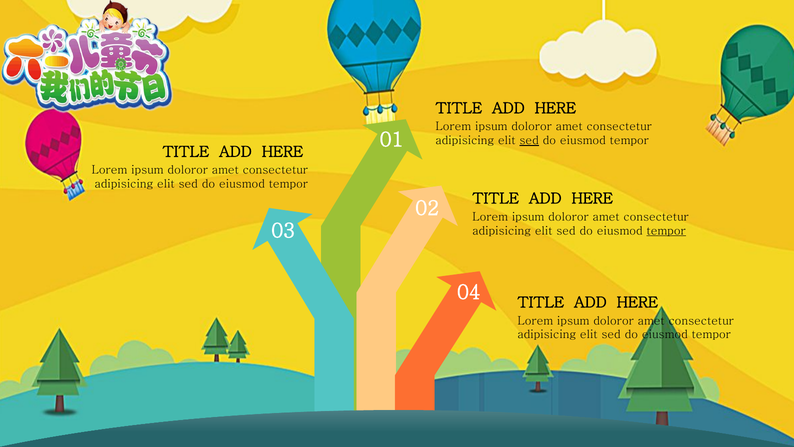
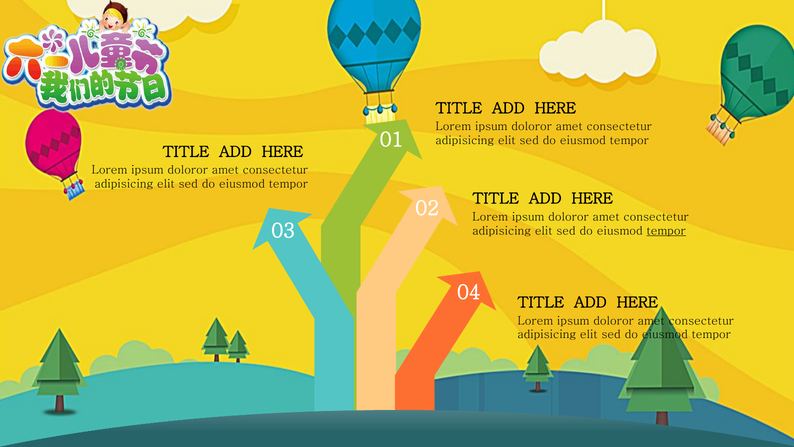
sed underline: present -> none (529, 140)
